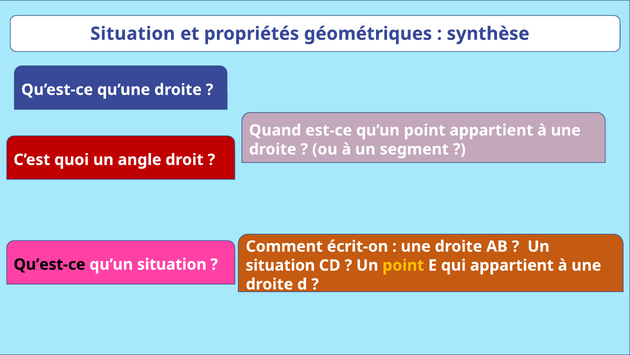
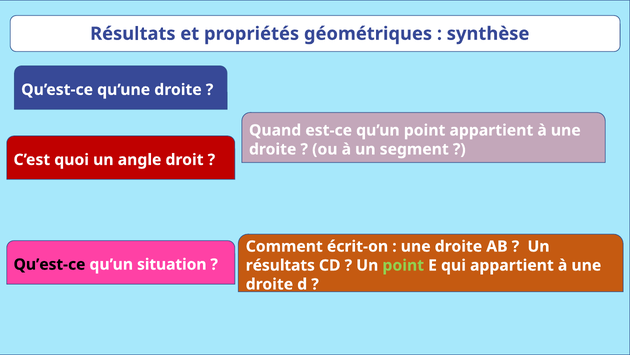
Situation: Situation -> Résultats (133, 34)
situation: situation -> résultats (280, 265)
point colour: yellow -> light green (403, 265)
